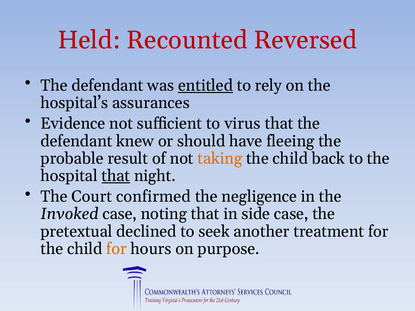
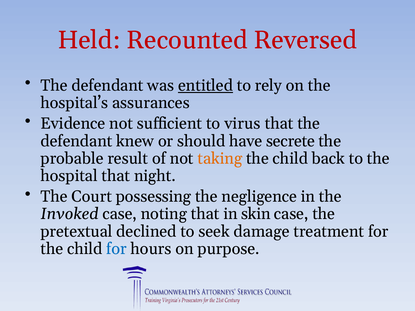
fleeing: fleeing -> secrete (291, 141)
that underline: present -> none (116, 176)
confirmed: confirmed -> possessing (153, 197)
side: side -> skin (256, 214)
another: another -> damage (262, 232)
for colour: orange -> blue (117, 249)
